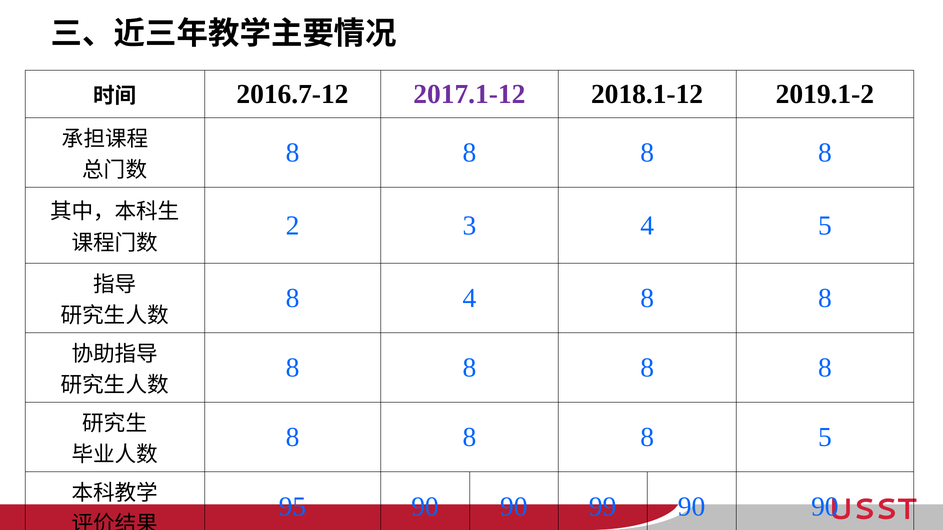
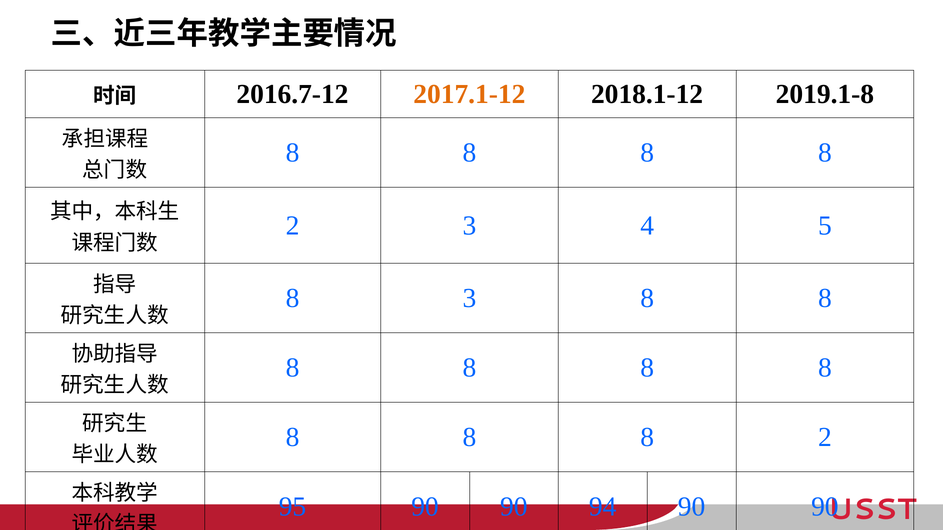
2017.1-12 colour: purple -> orange (469, 94)
2019.1-2: 2019.1-2 -> 2019.1-8 (825, 94)
8 4: 4 -> 3 (469, 298)
8 5: 5 -> 2 (825, 438)
99: 99 -> 94 (603, 507)
